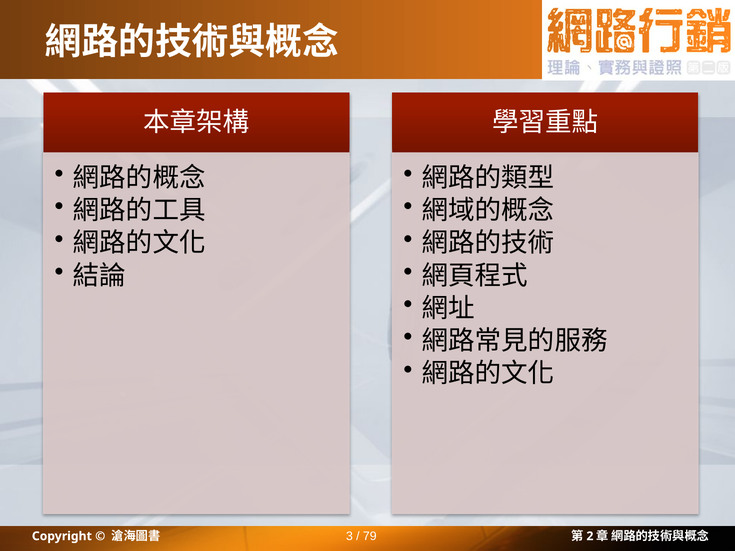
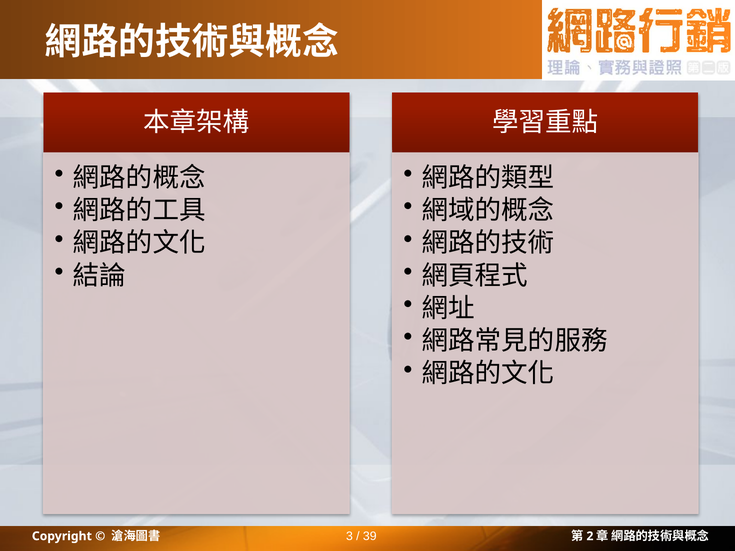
79: 79 -> 39 (370, 536)
